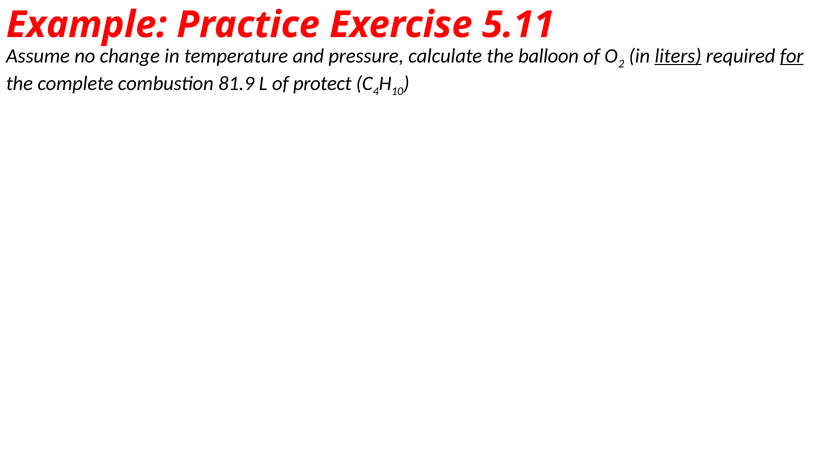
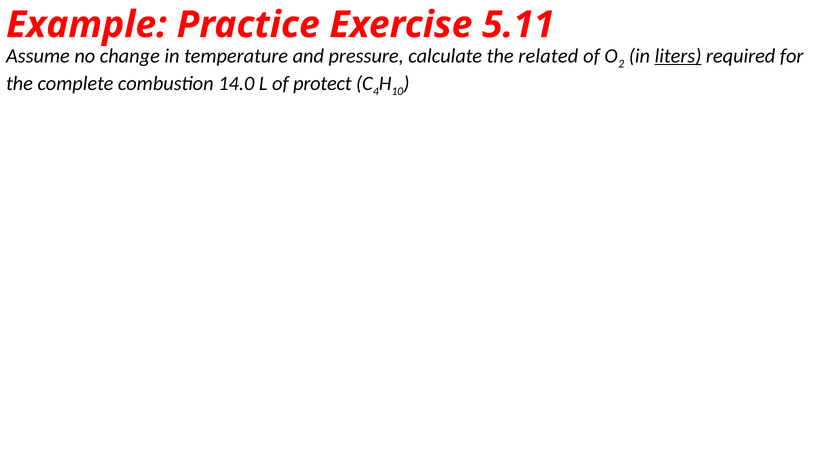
balloon: balloon -> related (548, 56)
for underline: present -> none (792, 56)
81.9: 81.9 -> 14.0 (236, 84)
